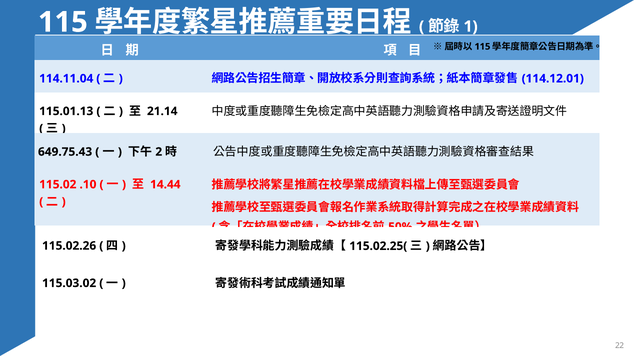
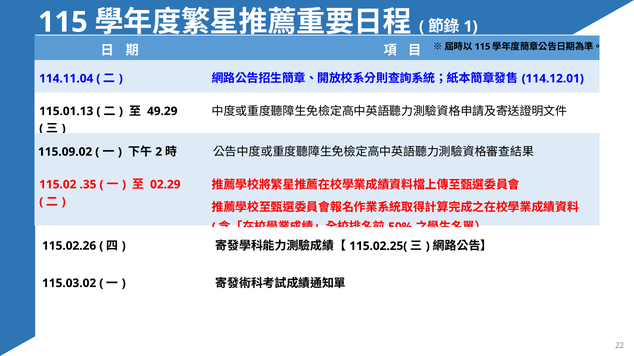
21.14: 21.14 -> 49.29 (162, 111)
649.75.43: 649.75.43 -> 115.09.02 (65, 152)
.10: .10 -> .35 (88, 185)
14.44: 14.44 -> 02.29 (165, 185)
